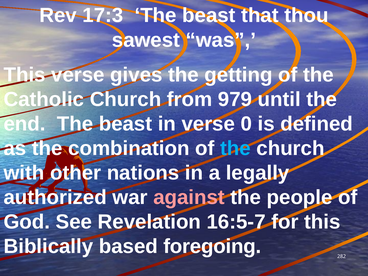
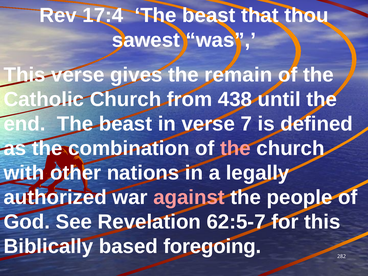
17:3: 17:3 -> 17:4 (103, 15)
getting: getting -> remain (238, 75)
979: 979 -> 438 (235, 99)
0: 0 -> 7 (246, 124)
the colour: light blue -> pink (235, 148)
16:5-7: 16:5-7 -> 62:5-7 (236, 222)
